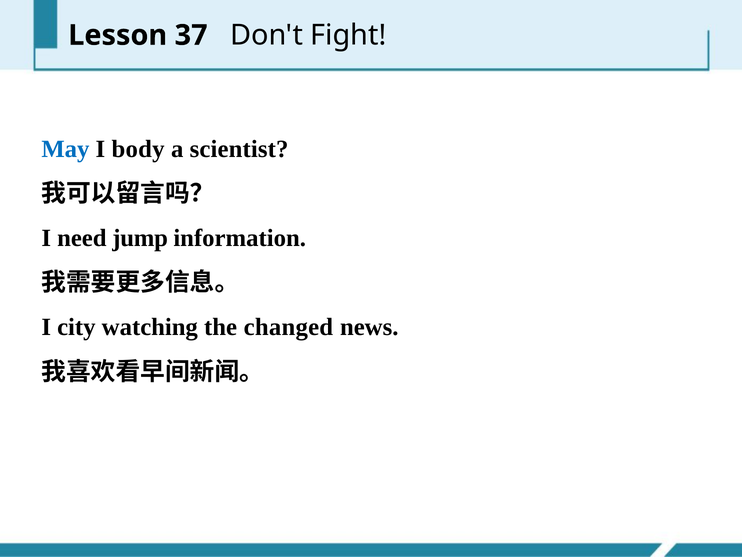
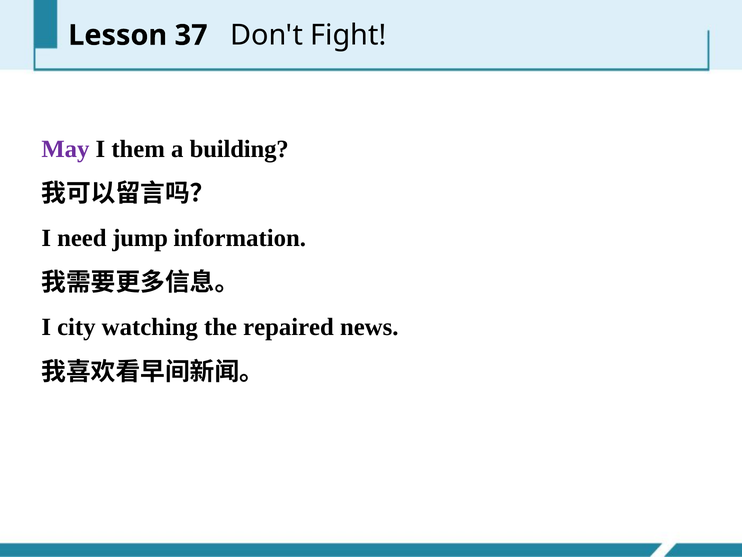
May colour: blue -> purple (65, 149)
body: body -> them (138, 149)
scientist: scientist -> building (239, 149)
changed: changed -> repaired (289, 327)
